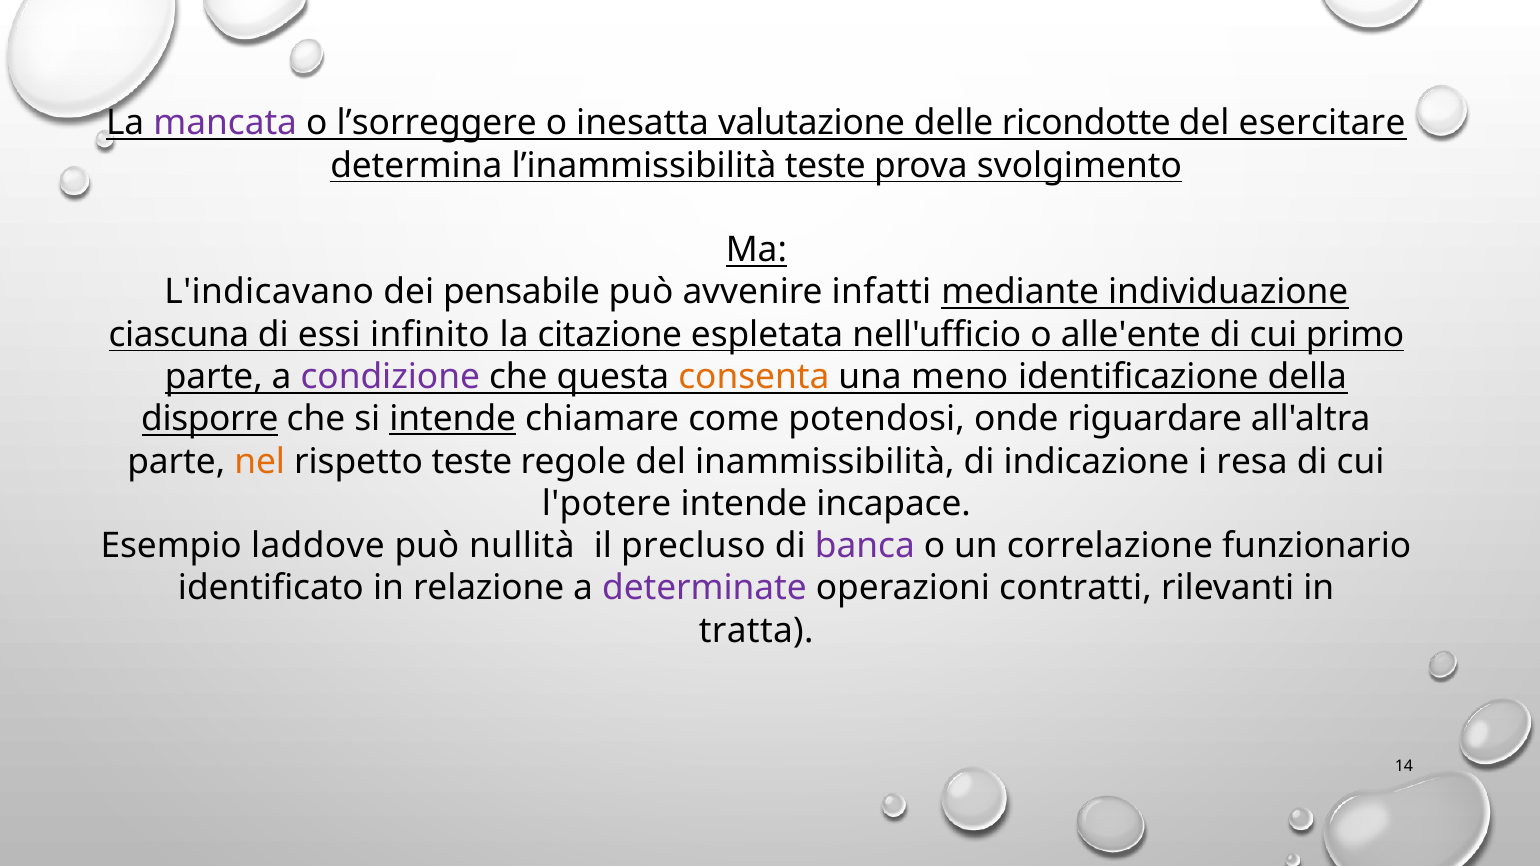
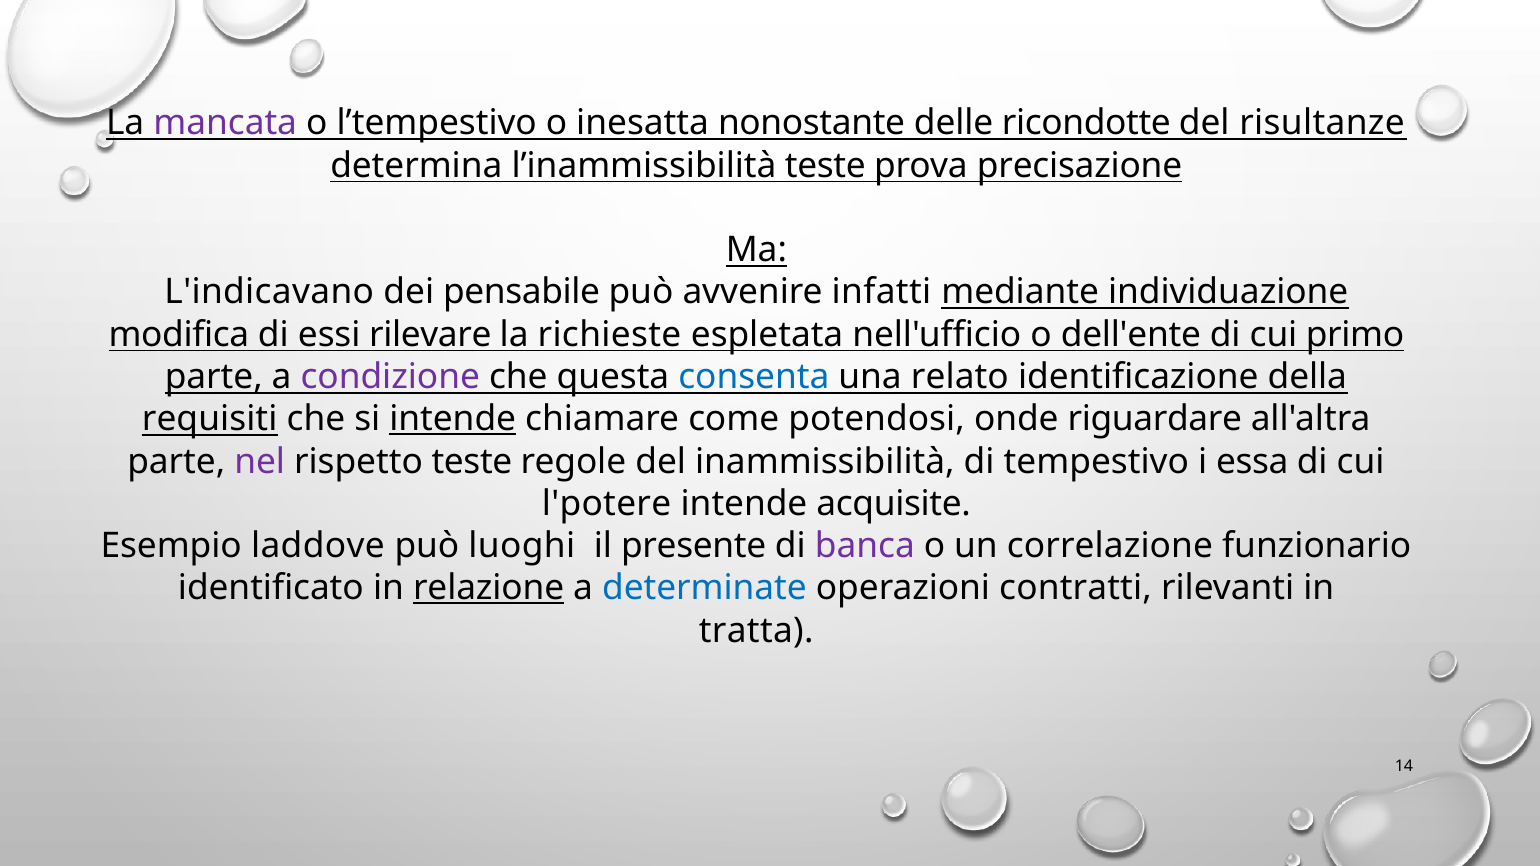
l’sorreggere: l’sorreggere -> l’tempestivo (437, 123)
valutazione: valutazione -> nonostante (812, 123)
esercitare: esercitare -> risultanze (1322, 123)
svolgimento: svolgimento -> precisazione (1080, 166)
ciascuna: ciascuna -> modifica (179, 335)
infinito: infinito -> rilevare (430, 335)
citazione: citazione -> richieste (610, 335)
alle'ente: alle'ente -> dell'ente (1131, 335)
consenta colour: orange -> blue (754, 377)
meno: meno -> relato (960, 377)
disporre: disporre -> requisiti (210, 419)
nel colour: orange -> purple (260, 462)
indicazione: indicazione -> tempestivo (1096, 462)
resa: resa -> essa (1252, 462)
incapace: incapace -> acquisite (894, 504)
nullità: nullità -> luoghi (522, 546)
precluso: precluso -> presente (694, 546)
relazione underline: none -> present (489, 588)
determinate colour: purple -> blue (704, 588)
